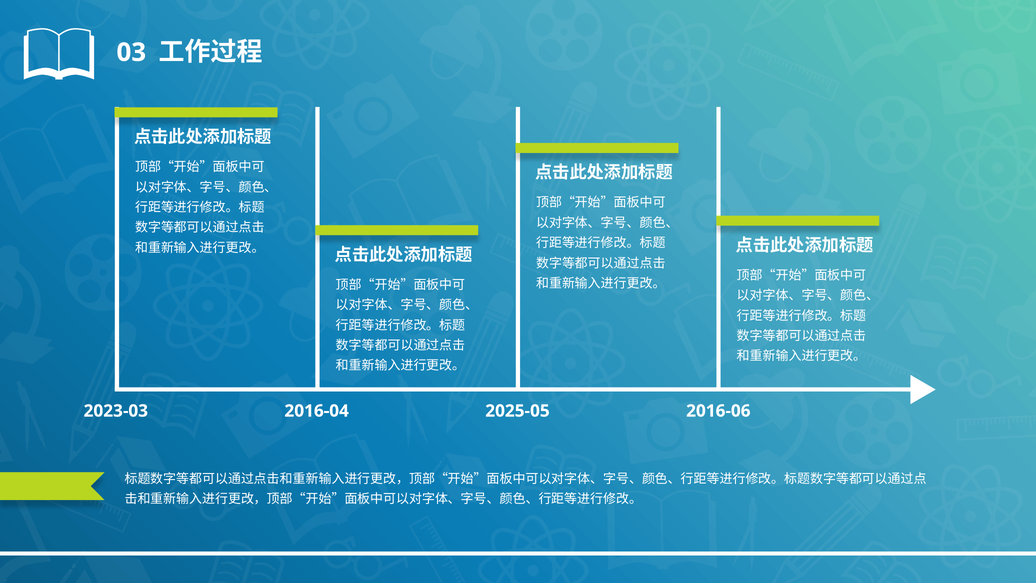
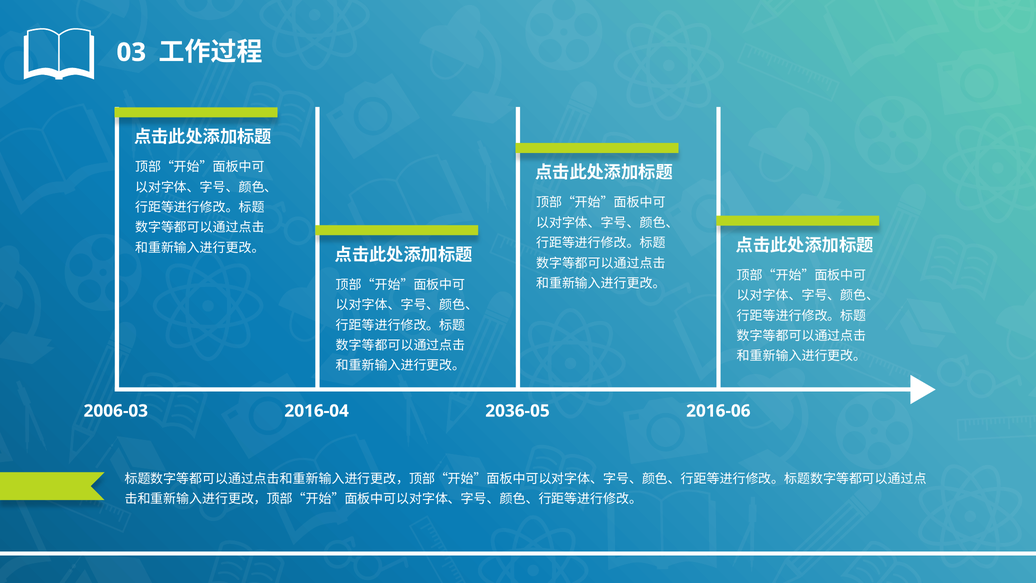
2023-03: 2023-03 -> 2006-03 (116, 411)
2025-05: 2025-05 -> 2036-05 (517, 411)
